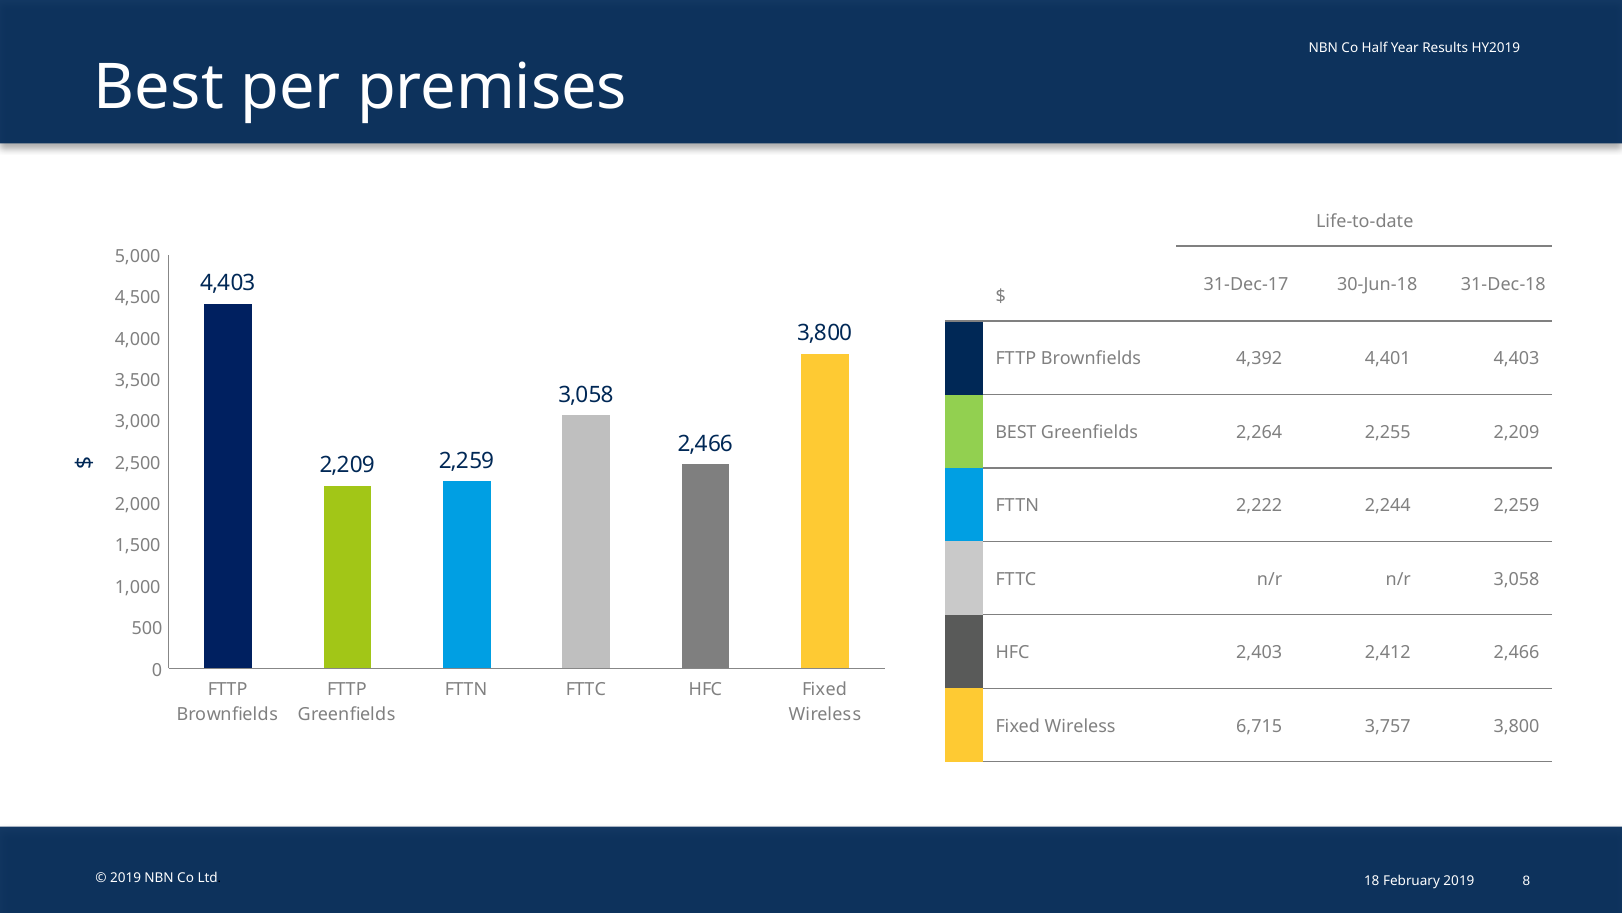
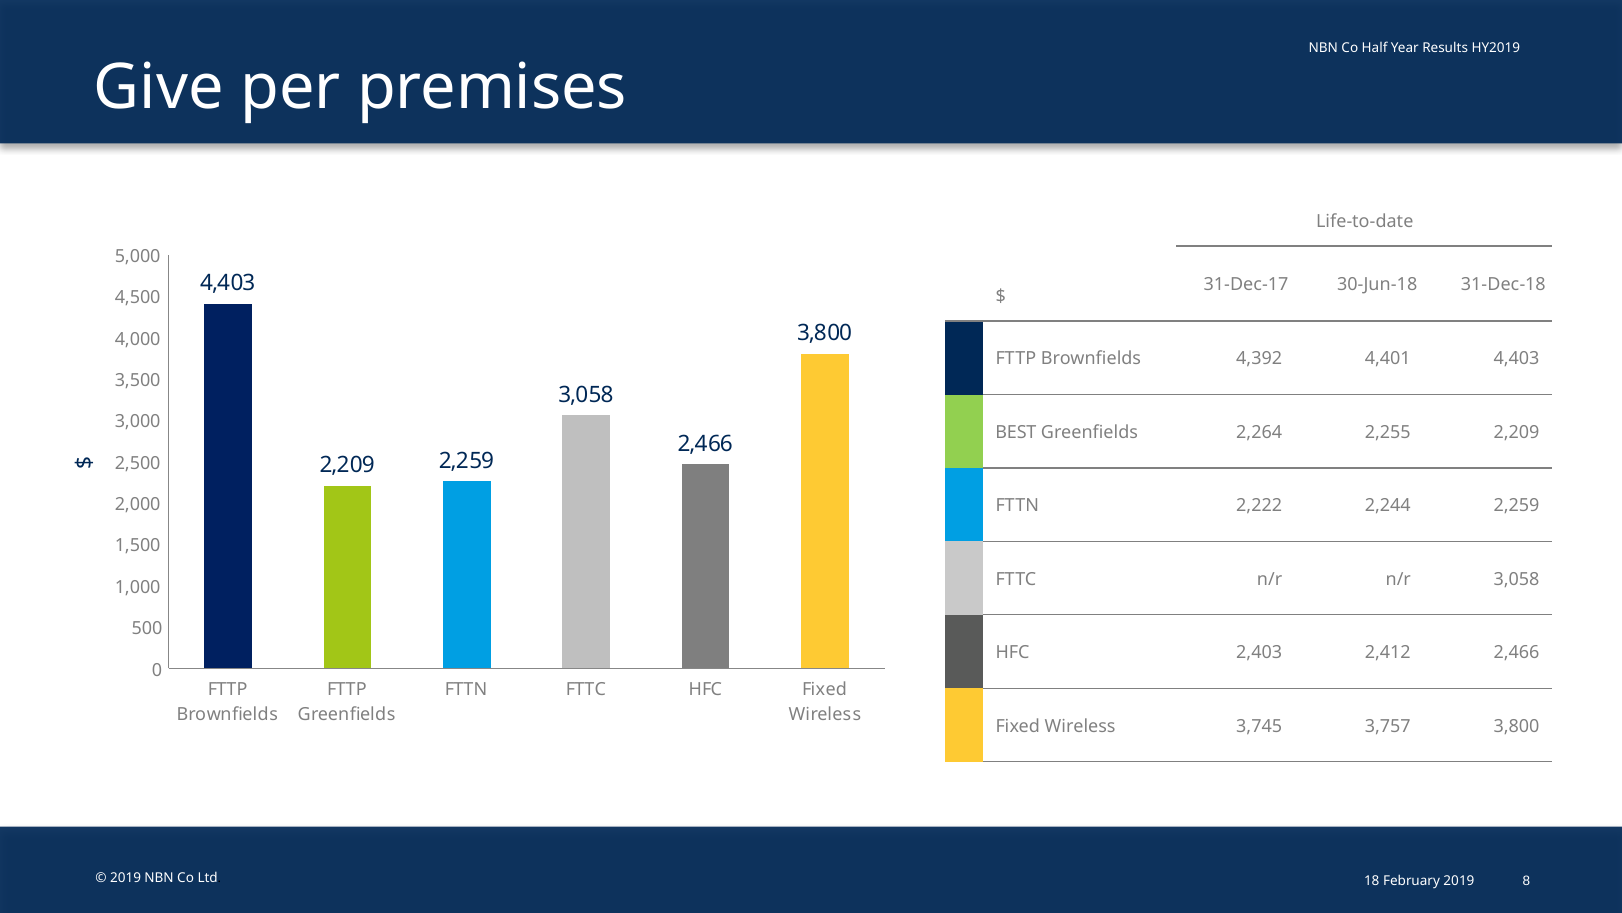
Best: Best -> Give (159, 88)
6,715: 6,715 -> 3,745 (1259, 726)
